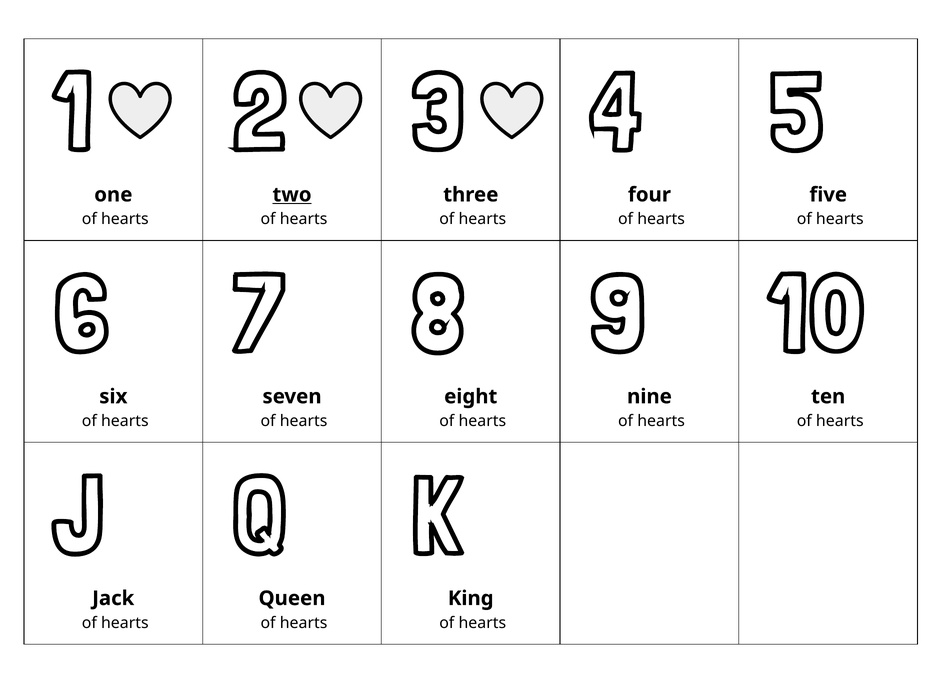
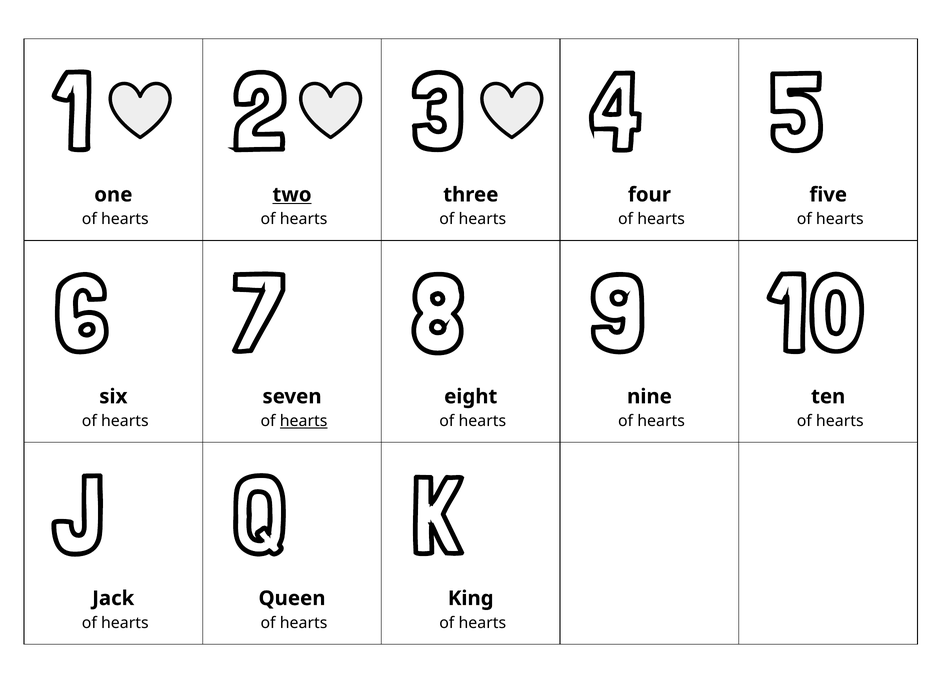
hearts underline: none -> present (304, 421)
